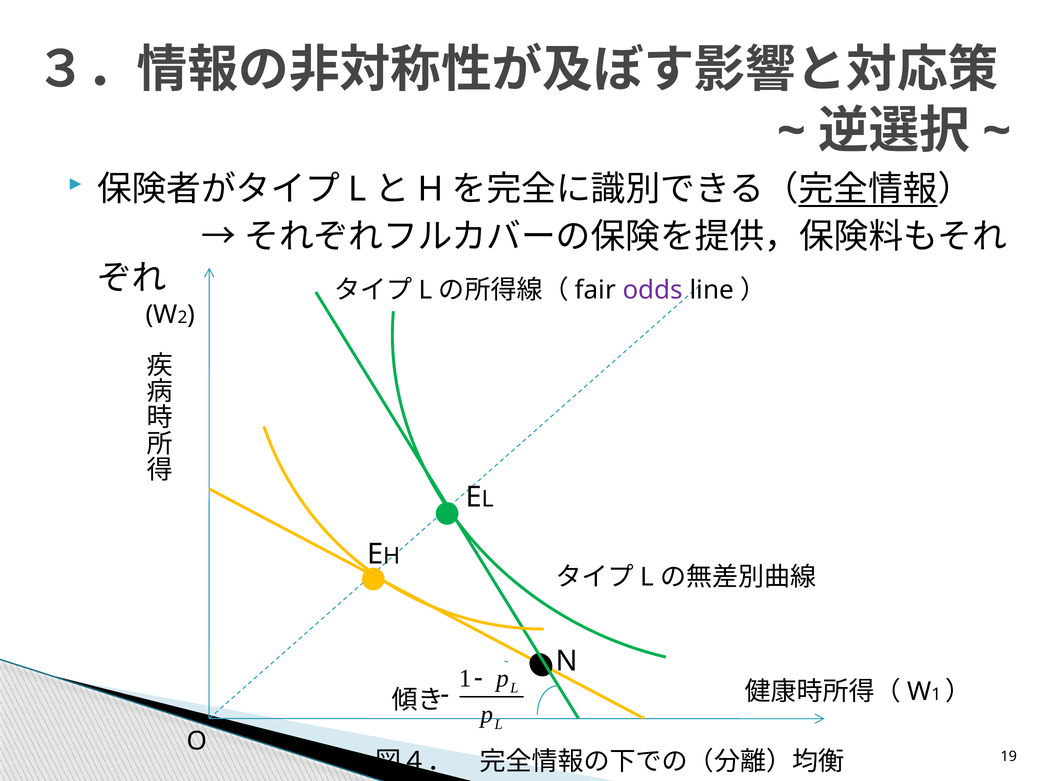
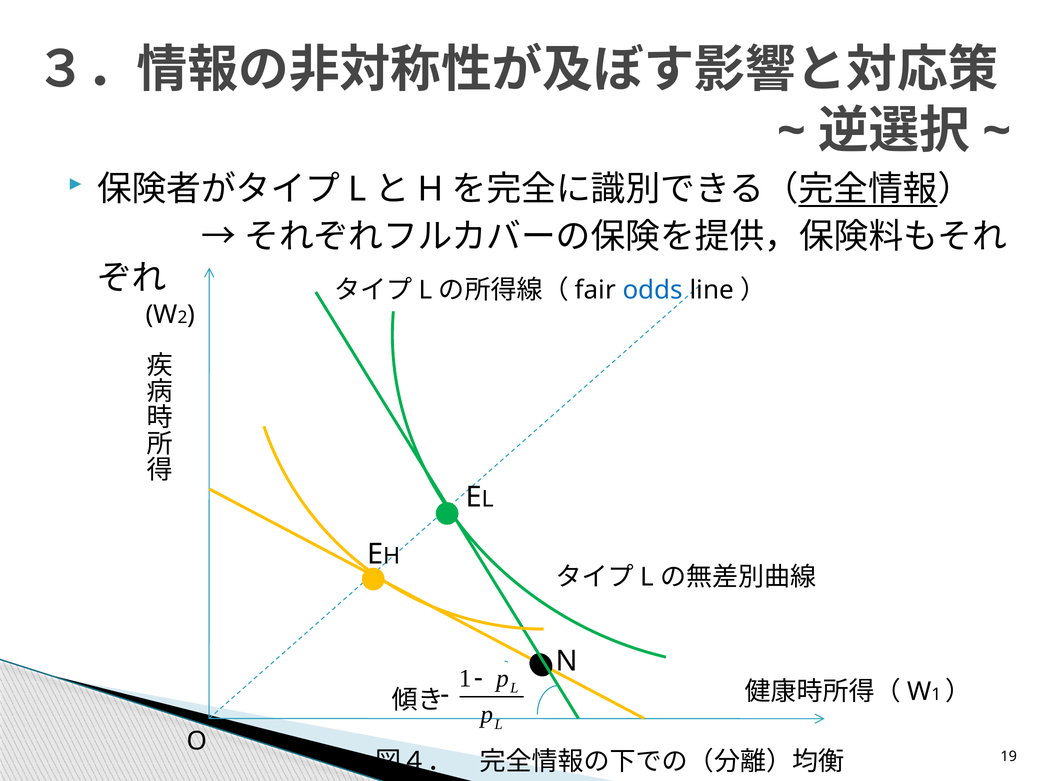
odds colour: purple -> blue (653, 290)
